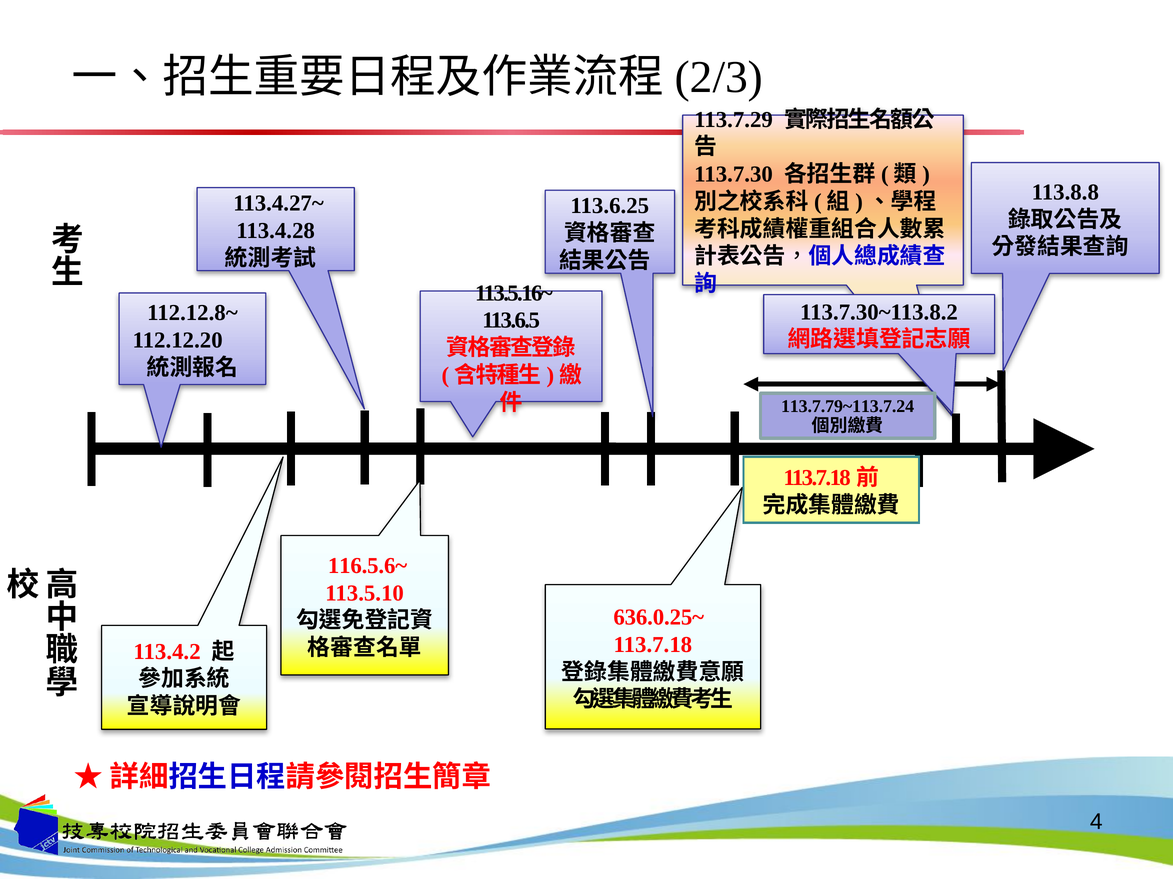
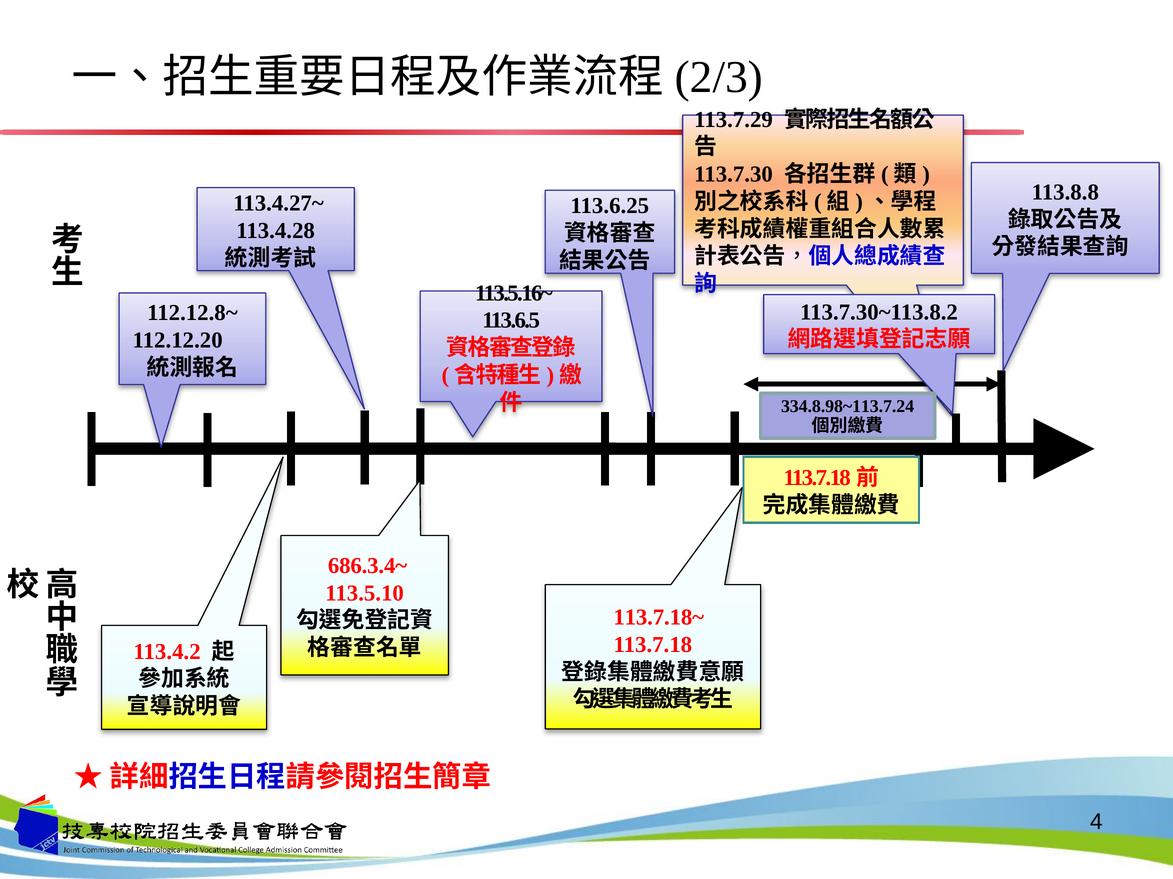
113.7.79~113.7.24: 113.7.79~113.7.24 -> 334.8.98~113.7.24 (848, 407)
116.5.6~: 116.5.6~ -> 686.3.4~ (368, 566)
636.0.25~: 636.0.25~ -> 113.7.18~ (659, 618)
